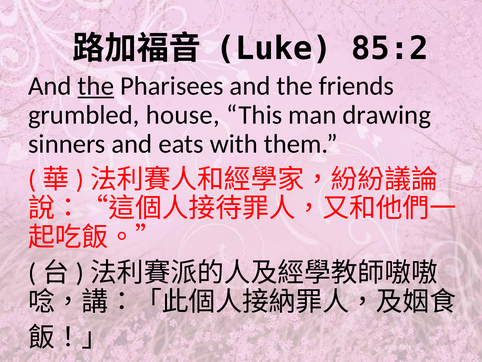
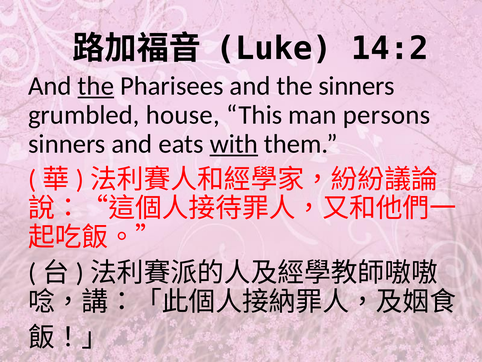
85:2: 85:2 -> 14:2 (390, 48)
the friends: friends -> sinners (357, 86)
drawing: drawing -> persons (387, 115)
with underline: none -> present (234, 144)
